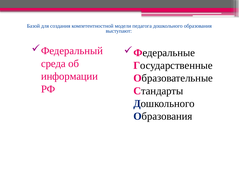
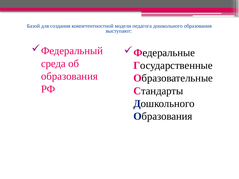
информации: информации -> образования (69, 76)
